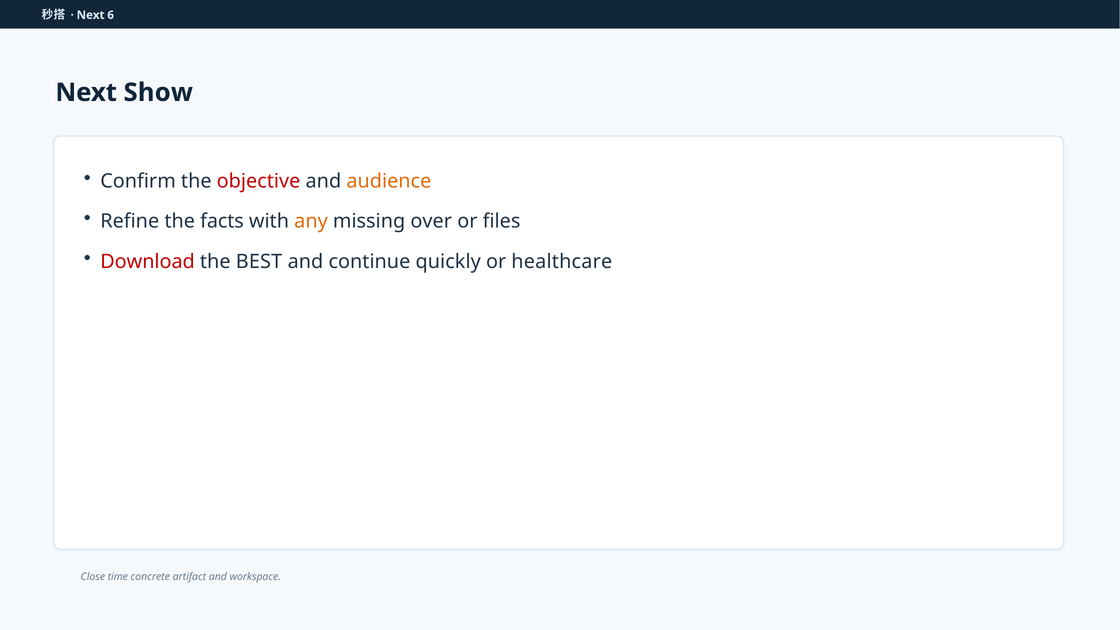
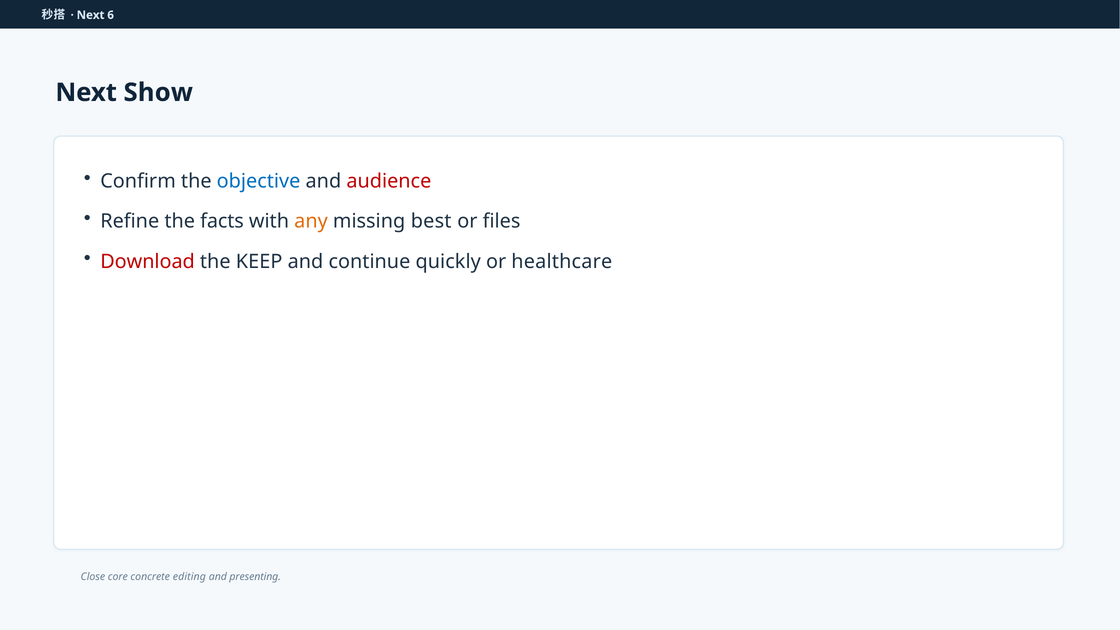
objective colour: red -> blue (259, 181)
audience colour: orange -> red (389, 181)
over: over -> best (431, 221)
BEST: BEST -> KEEP (259, 262)
time: time -> core (118, 577)
artifact: artifact -> editing (189, 577)
workspace: workspace -> presenting (255, 577)
